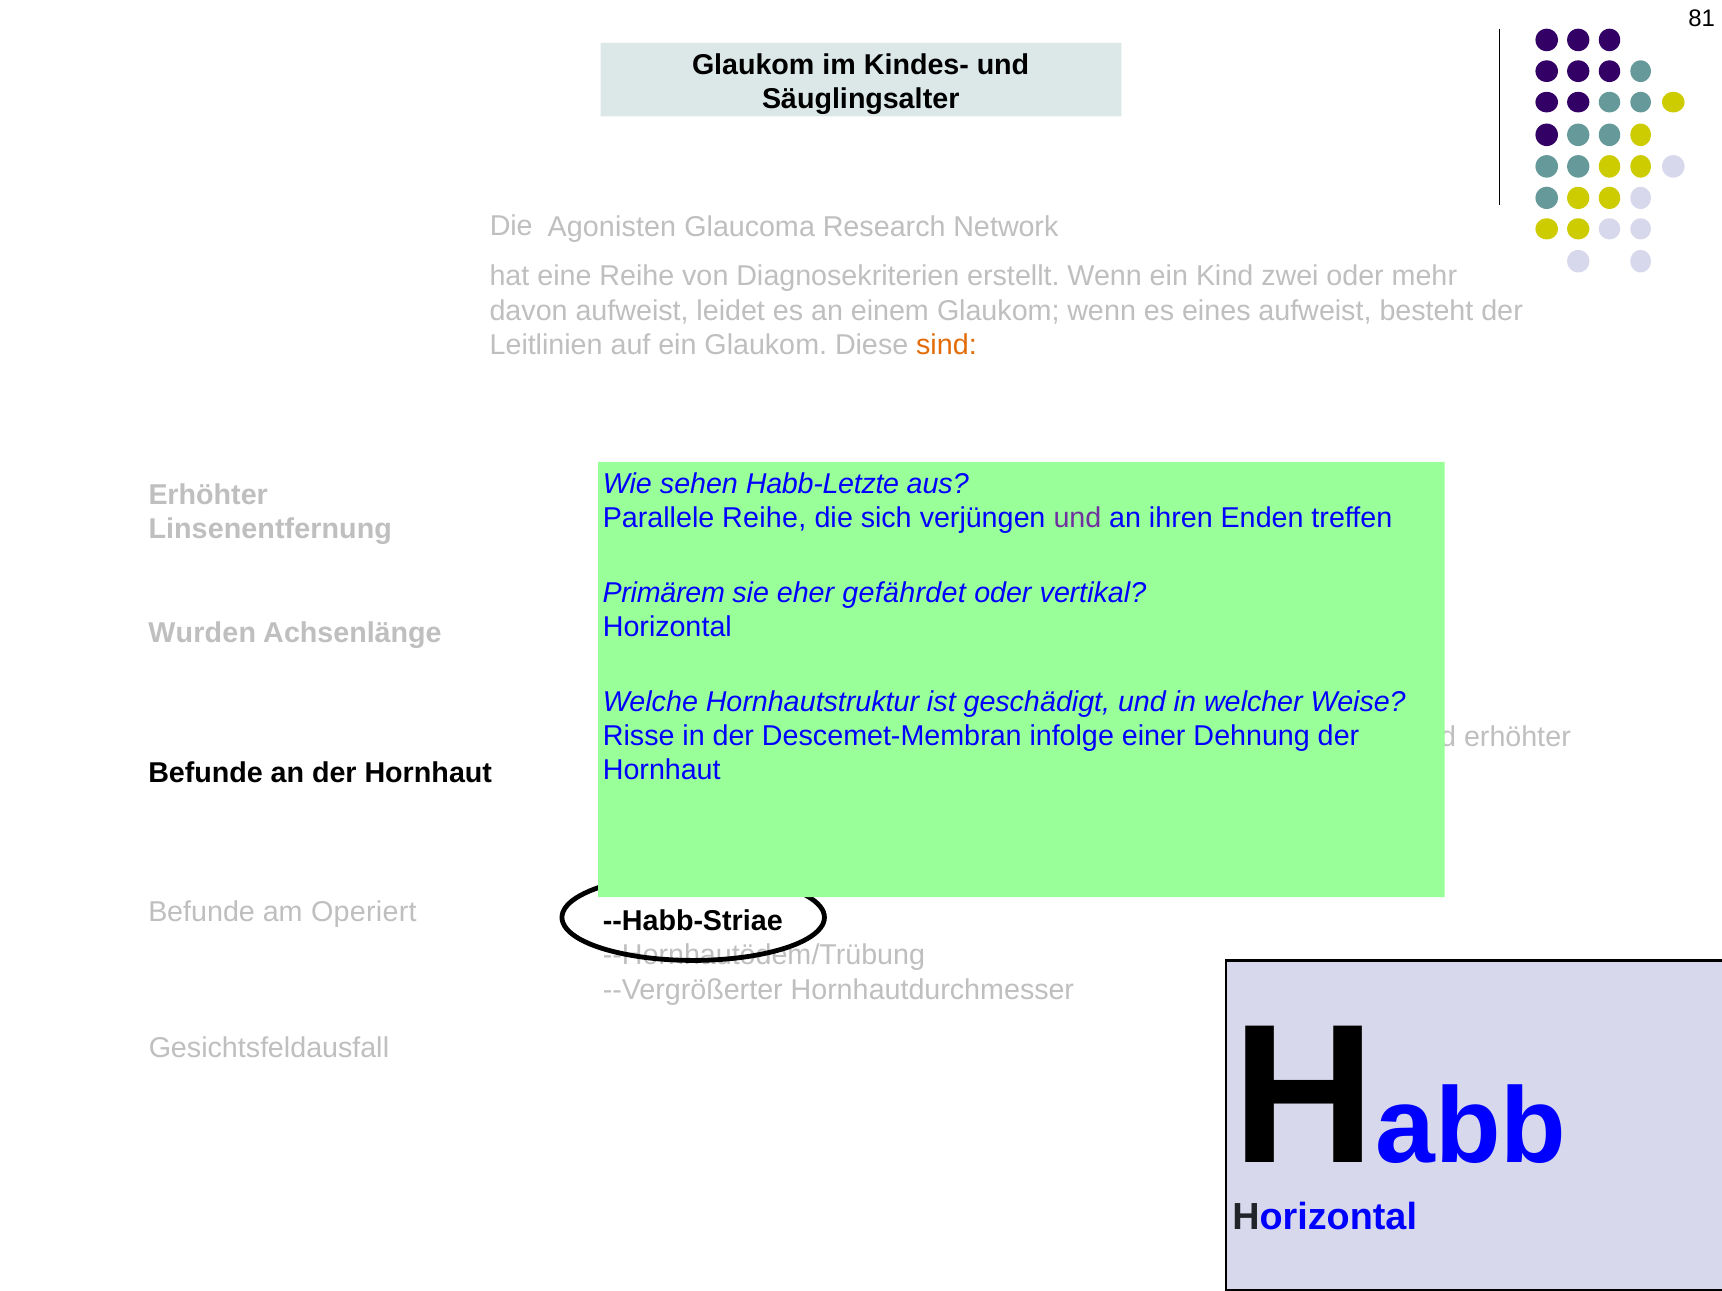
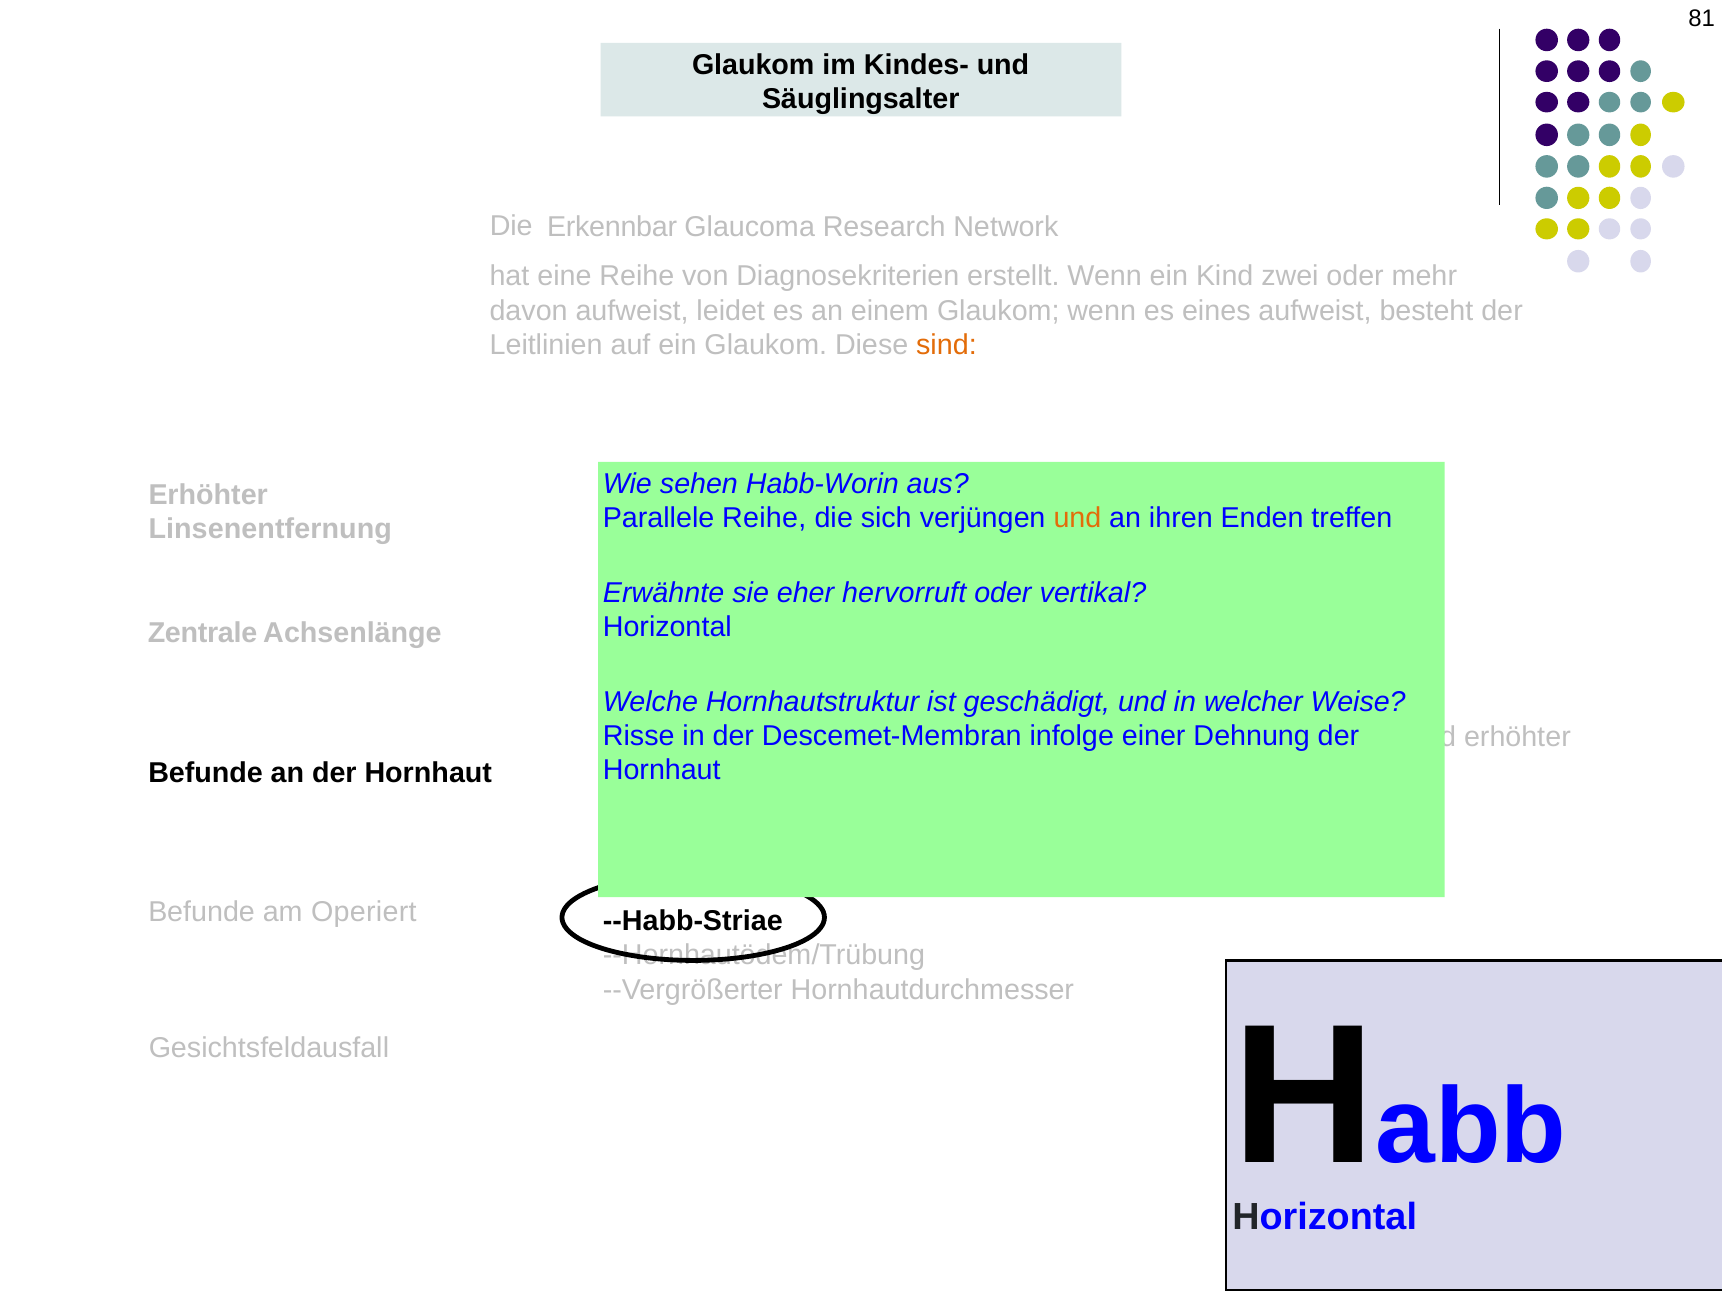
Agonisten: Agonisten -> Erkennbar (612, 227)
Habb-Letzte: Habb-Letzte -> Habb-Worin (822, 484)
und colour: purple -> orange (1077, 518)
Primärem: Primärem -> Erwähnte (664, 593)
gefährdet: gefährdet -> hervorruft (904, 593)
Wurden: Wurden -> Zentrale (202, 634)
